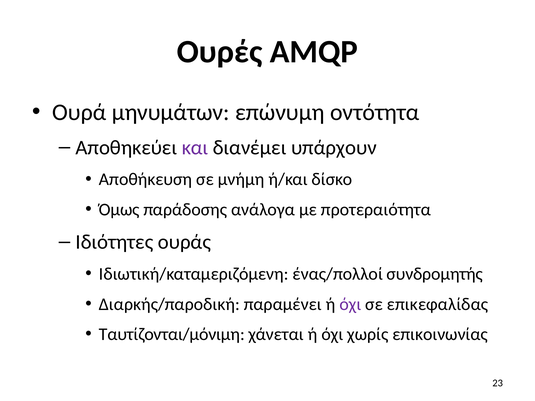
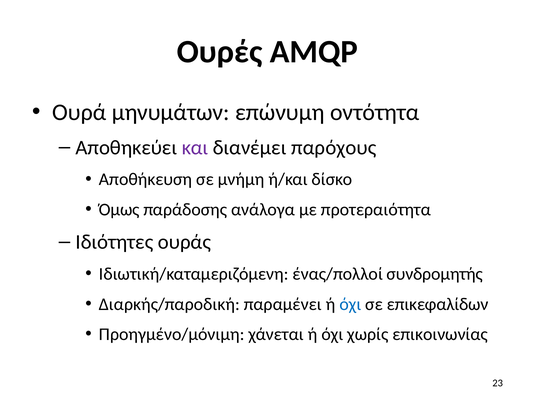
υπάρχουν: υπάρχουν -> παρόχους (334, 148)
όχι colour: purple -> blue (350, 304)
επικεφαλίδας: επικεφαλίδας -> επικεφαλίδων (438, 304)
Ταυτίζονται/μόνιμη: Ταυτίζονται/μόνιμη -> Προηγμένο/μόνιμη (172, 335)
